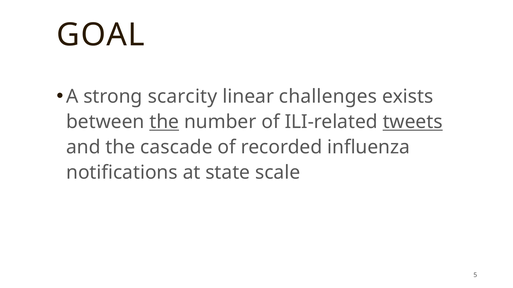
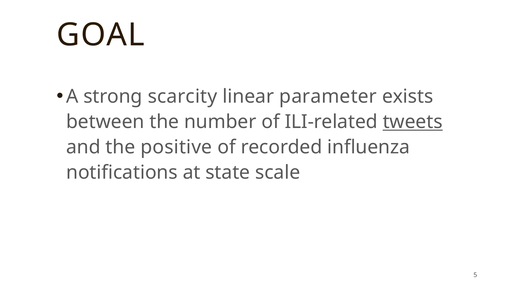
challenges: challenges -> parameter (328, 97)
the underline: present -> none (164, 122)
cascade: cascade -> positive (176, 147)
